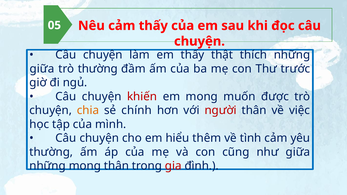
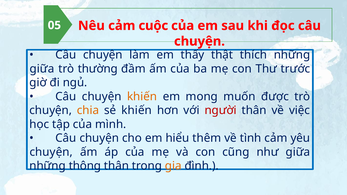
cảm thấy: thấy -> cuộc (153, 26)
khiến colour: red -> orange (142, 97)
sẻ chính: chính -> khiến (137, 110)
thường: thường -> chuyện (51, 152)
những mong: mong -> thông (85, 166)
gia colour: red -> orange (173, 166)
